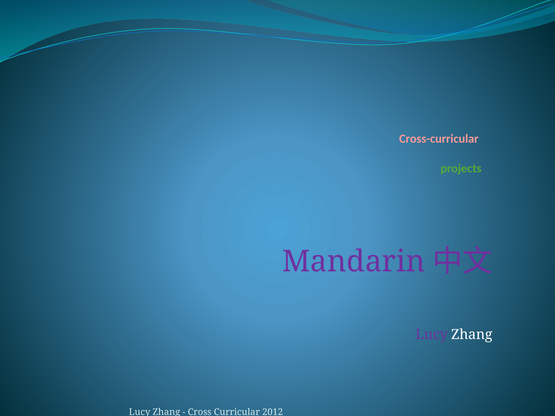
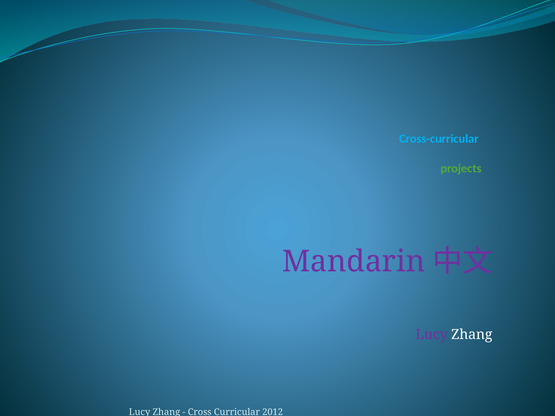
Cross-curricular colour: pink -> light blue (439, 139)
